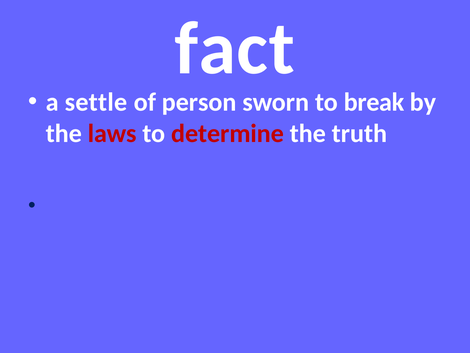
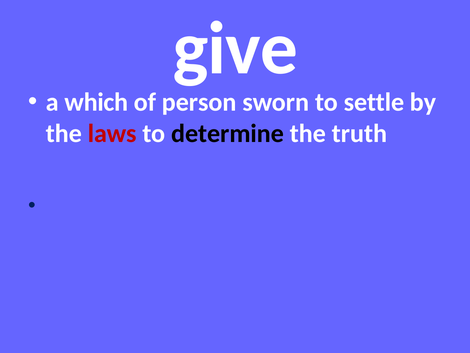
fact: fact -> give (235, 49)
settle: settle -> which (96, 102)
break: break -> settle (374, 102)
determine colour: red -> black (228, 133)
